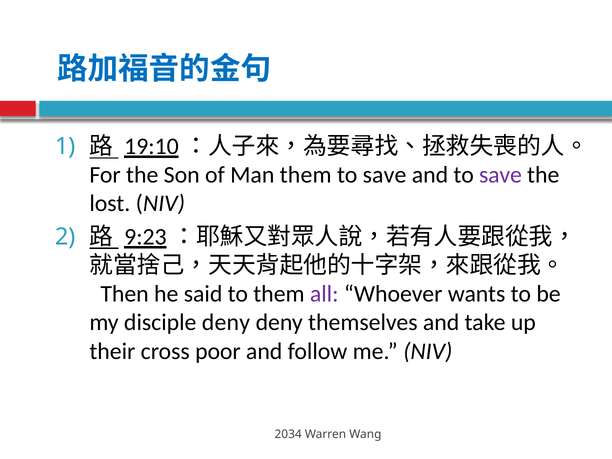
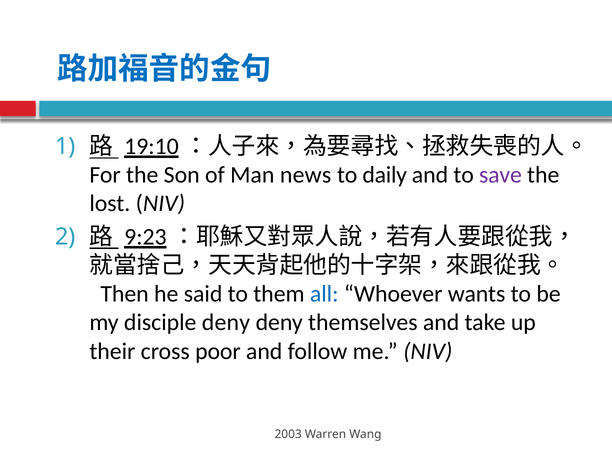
Man them: them -> news (306, 175)
save: save -> daily (385, 175)
all colour: purple -> blue (324, 294)
2034: 2034 -> 2003 (288, 434)
